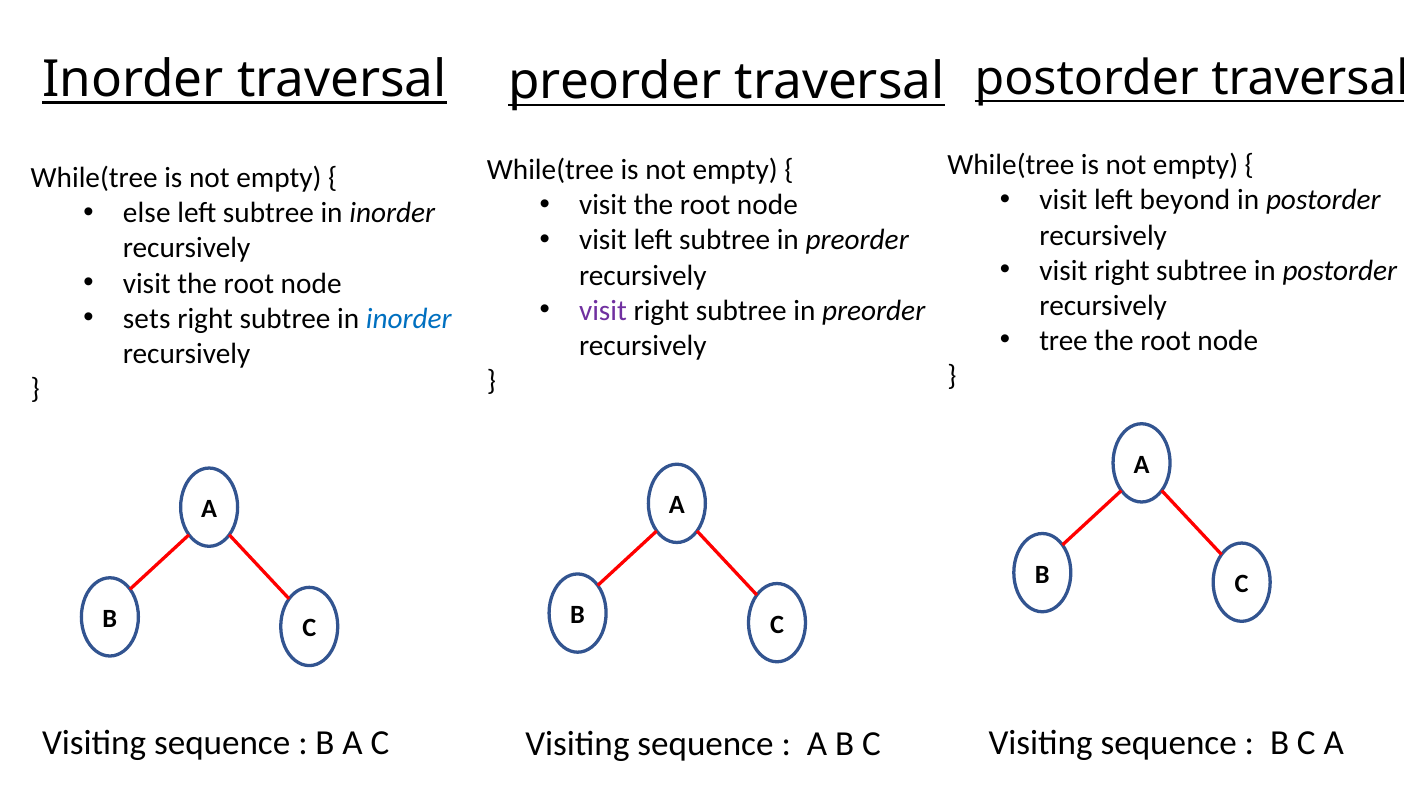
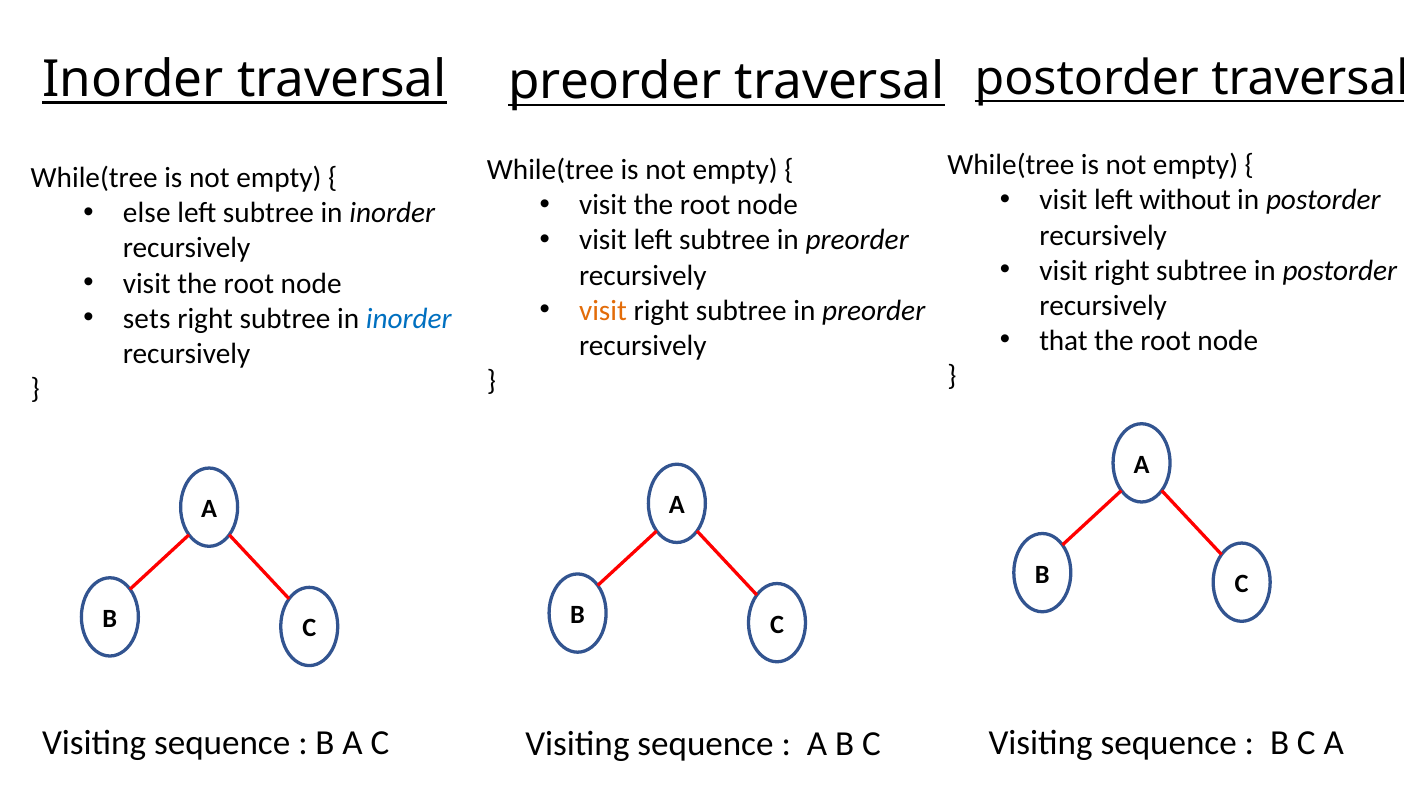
beyond: beyond -> without (1185, 200)
visit colour: purple -> orange (603, 310)
tree: tree -> that (1064, 341)
